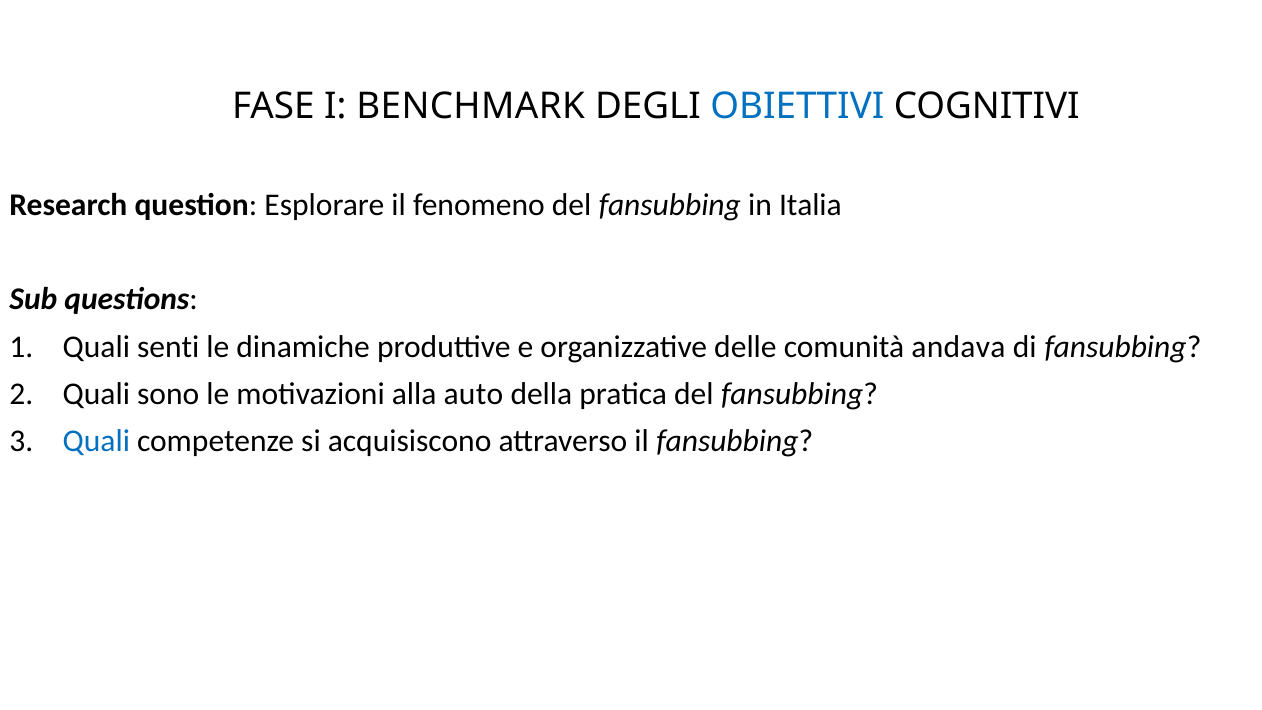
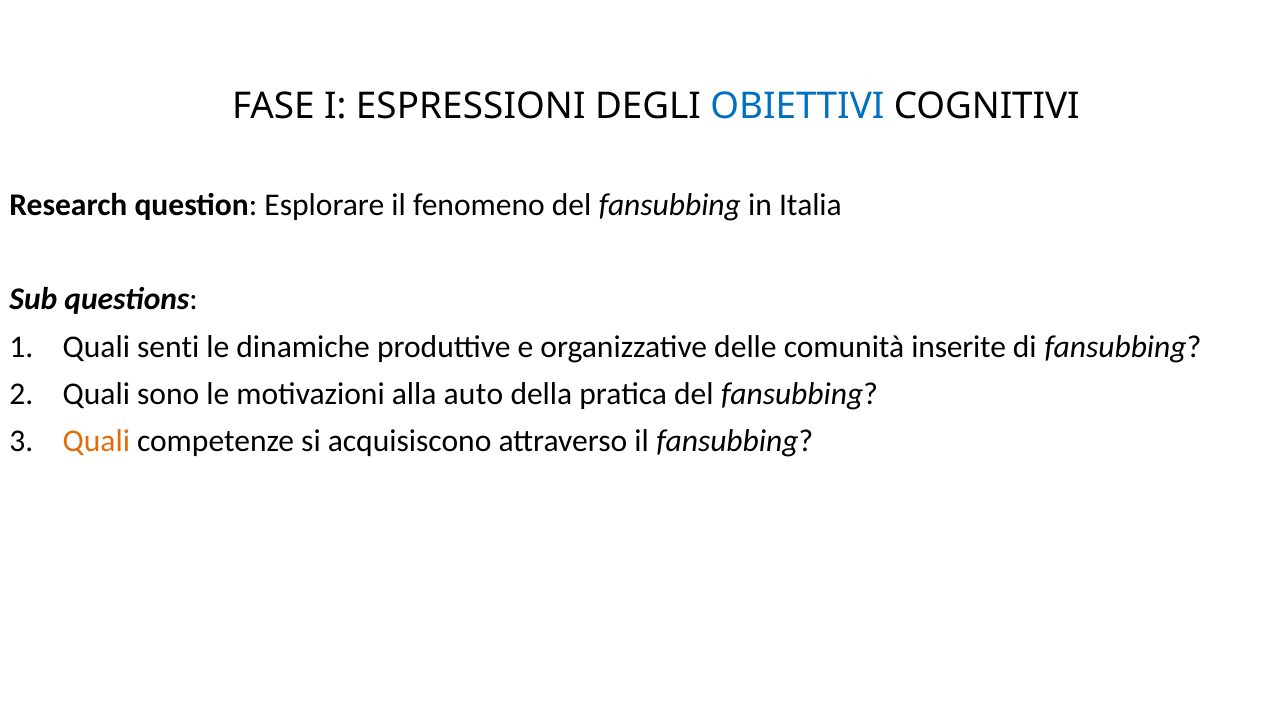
BENCHMARK: BENCHMARK -> ESPRESSIONI (471, 106)
andava: andava -> inserite (959, 347)
Quali colour: blue -> orange (96, 441)
